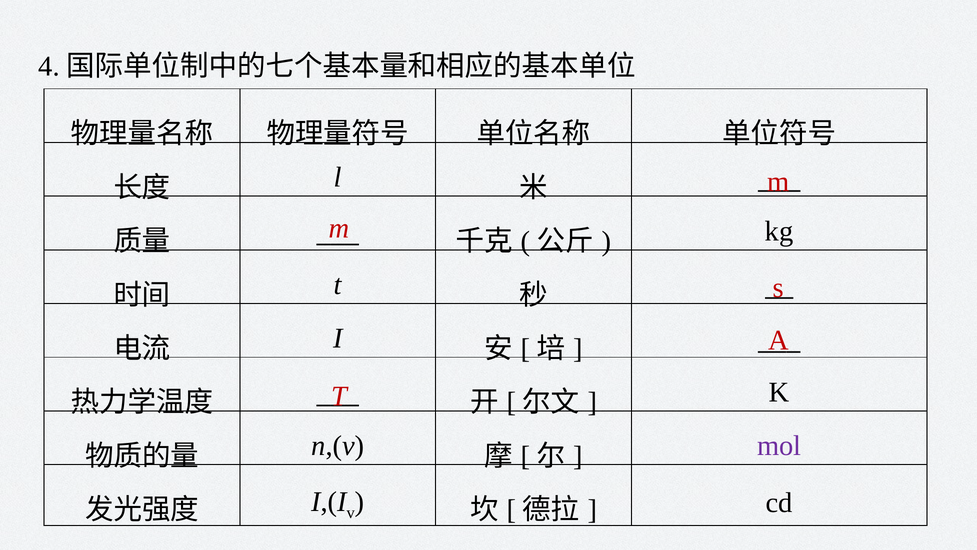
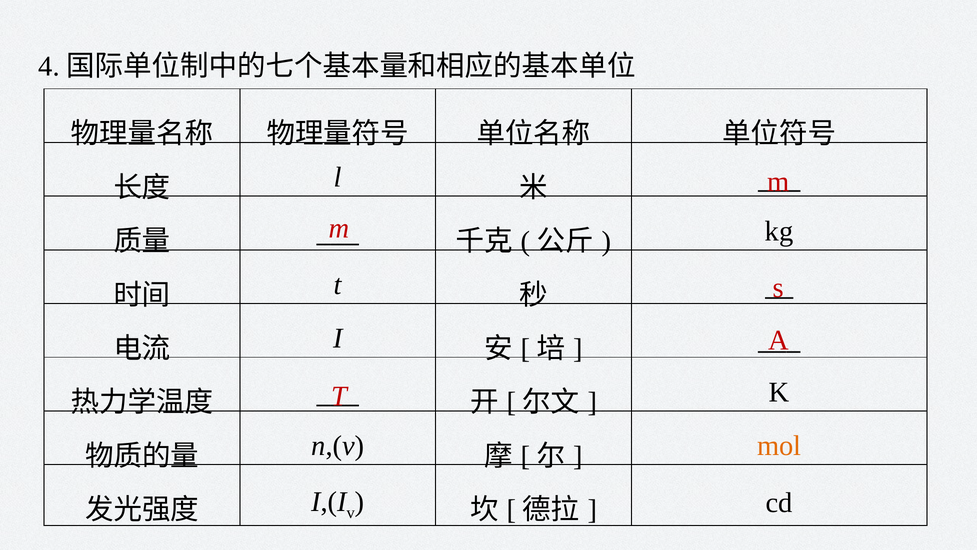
mol colour: purple -> orange (779, 446)
